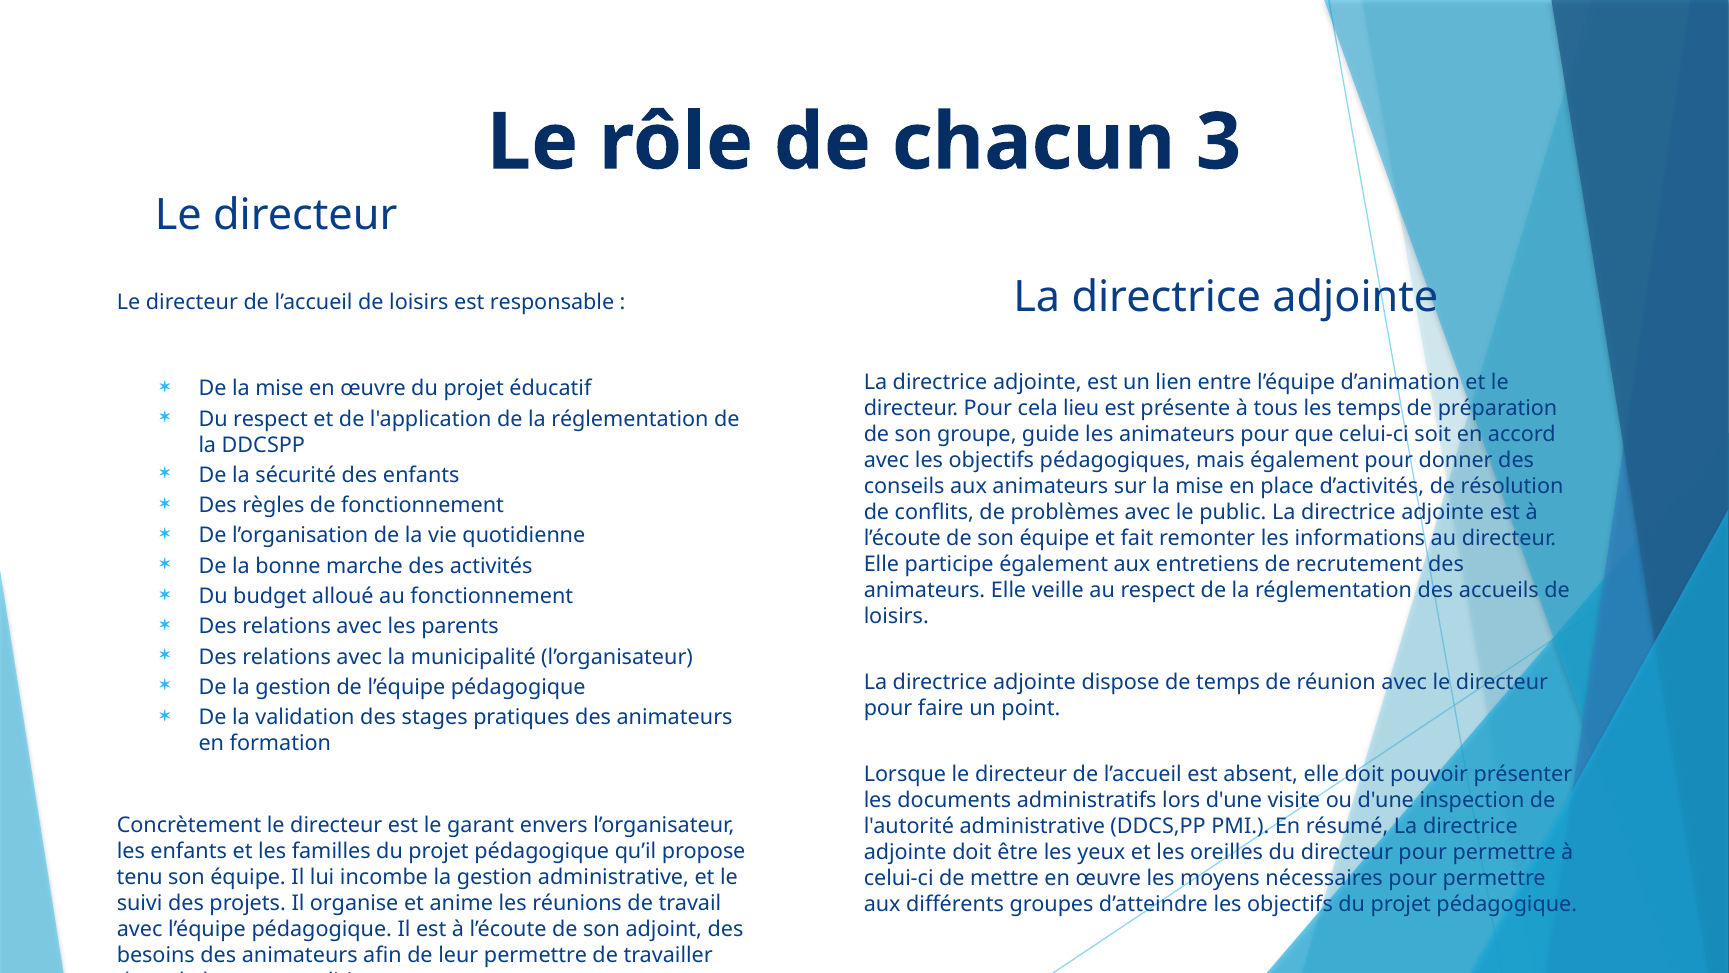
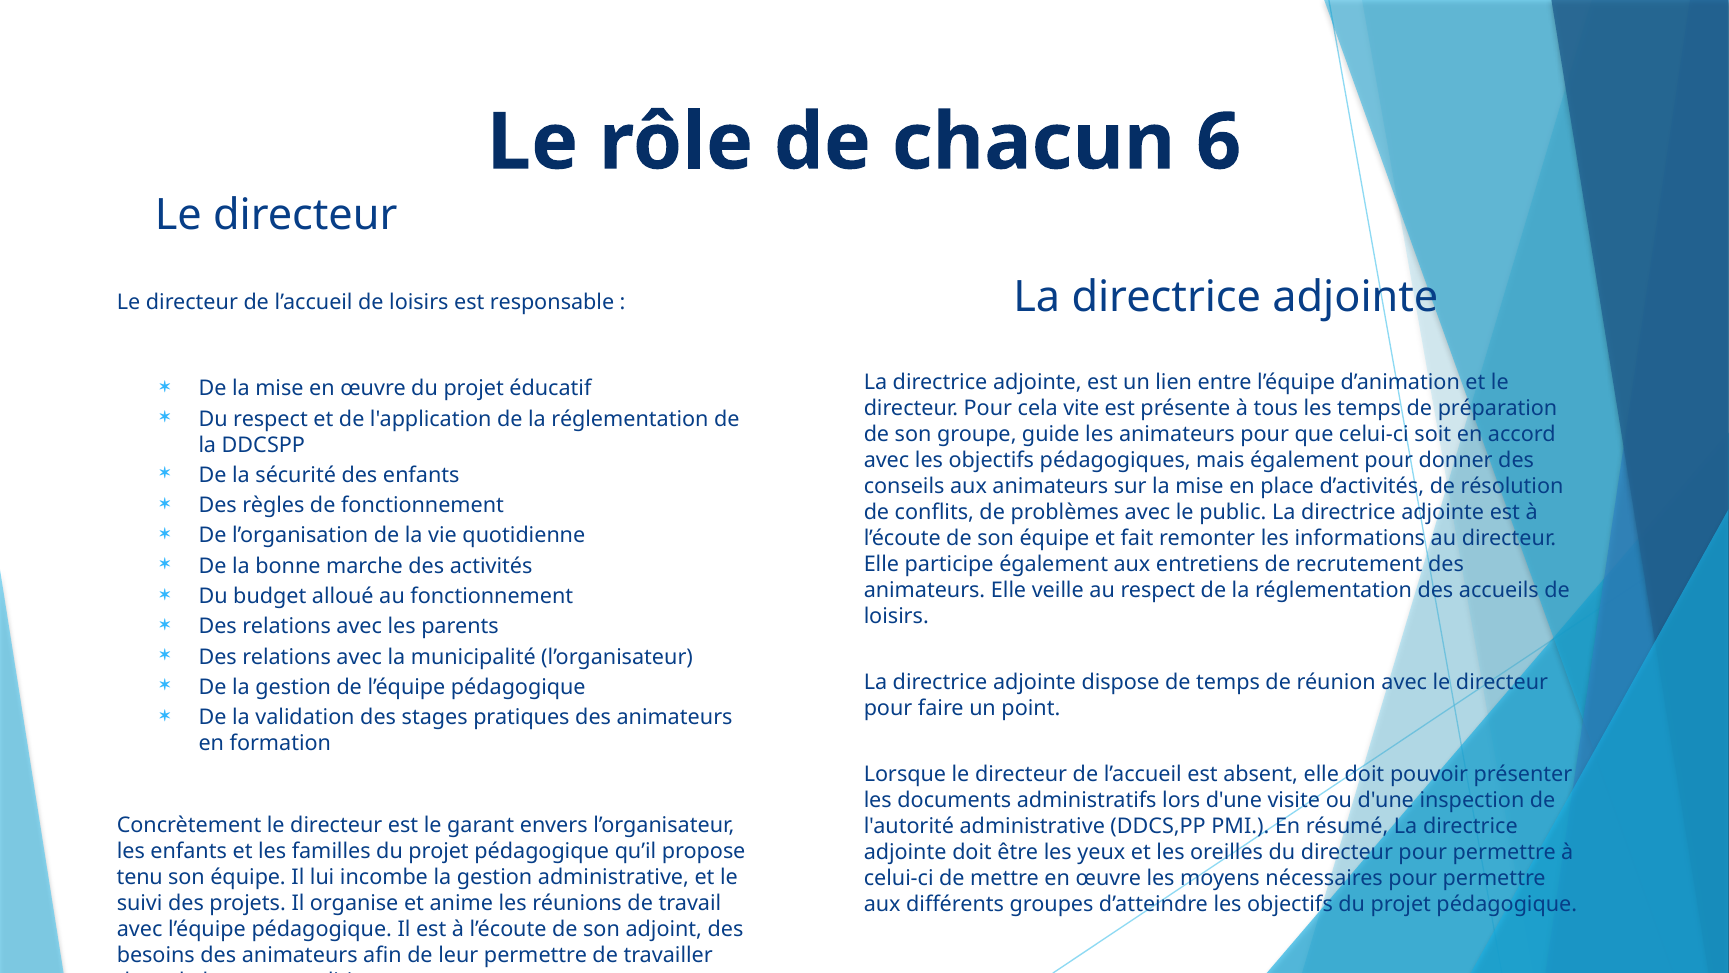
3: 3 -> 6 (1219, 142)
lieu: lieu -> vite (1081, 408)
